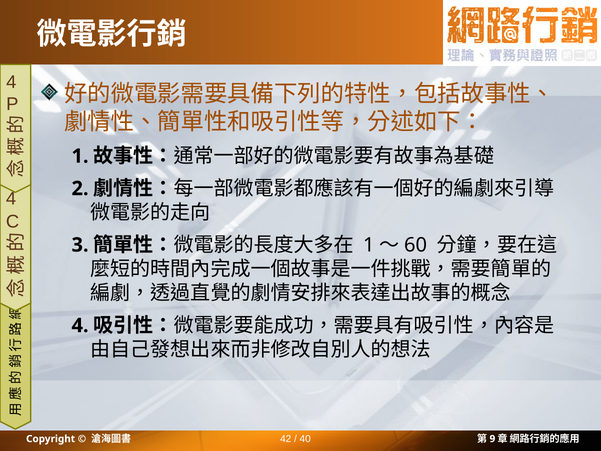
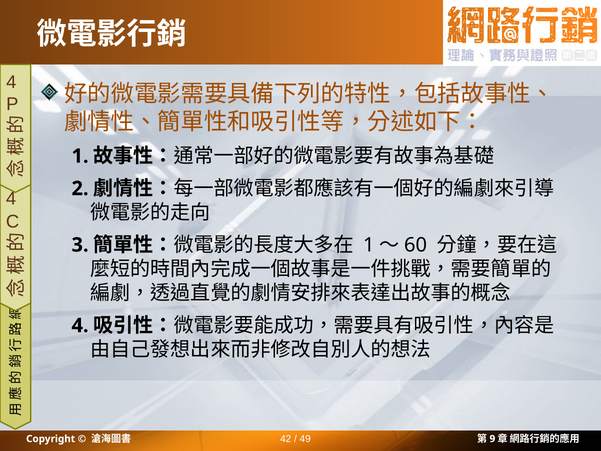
40: 40 -> 49 (305, 439)
